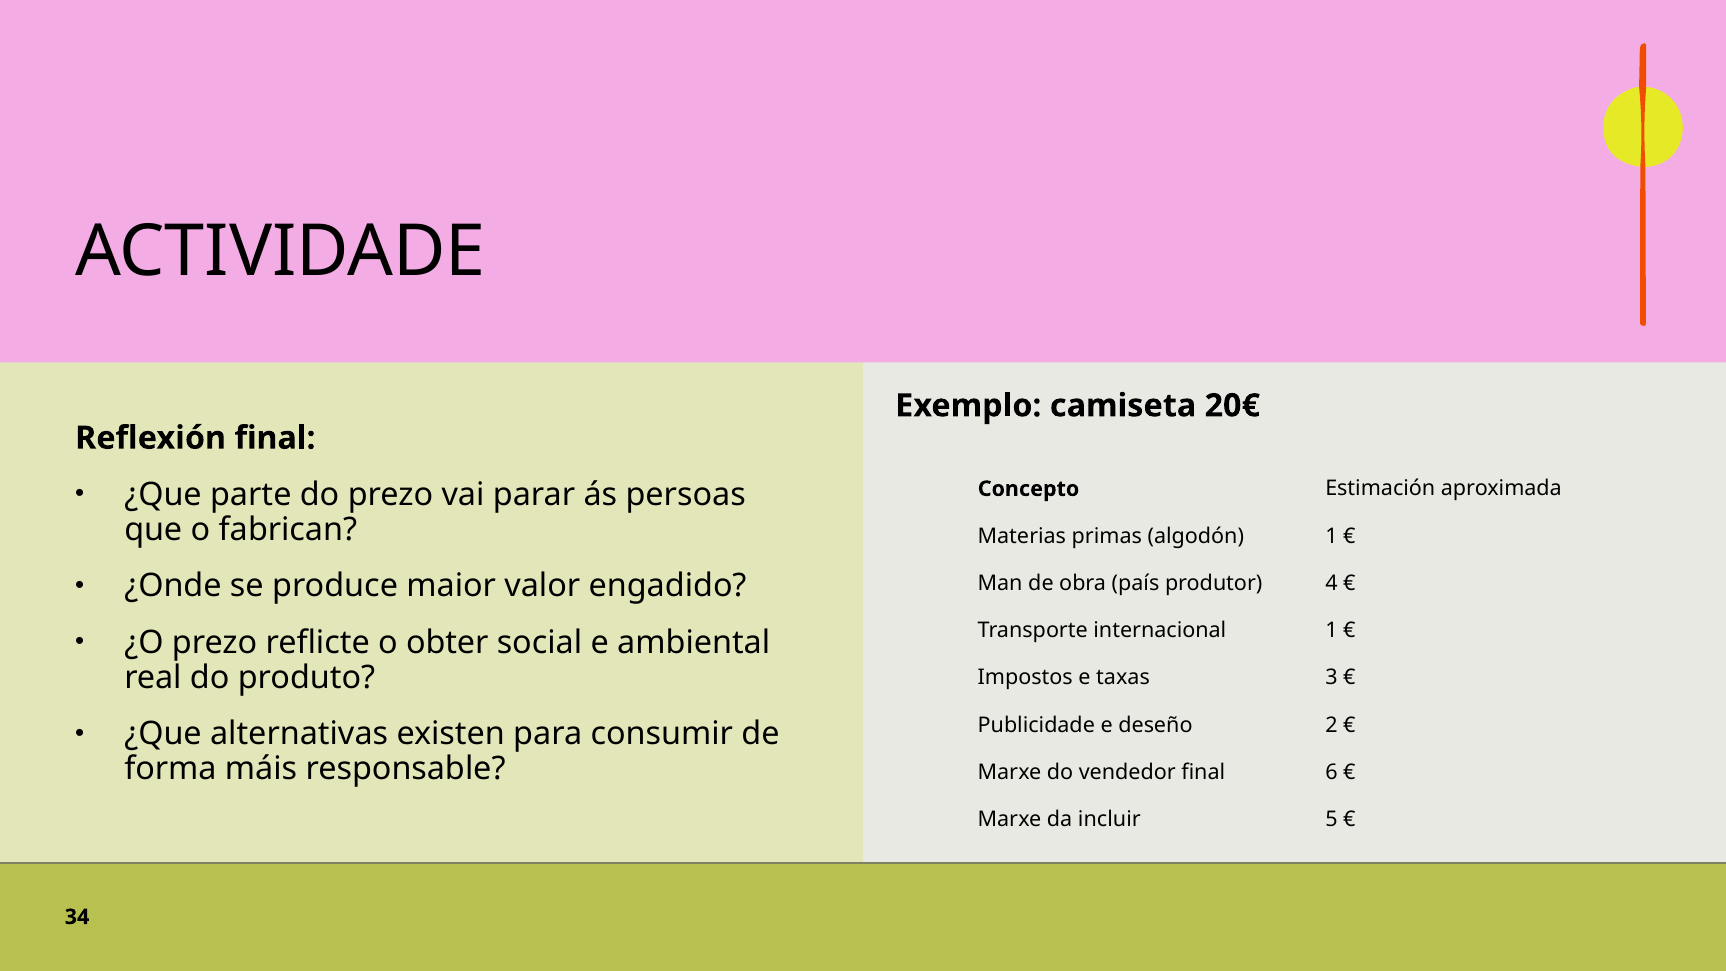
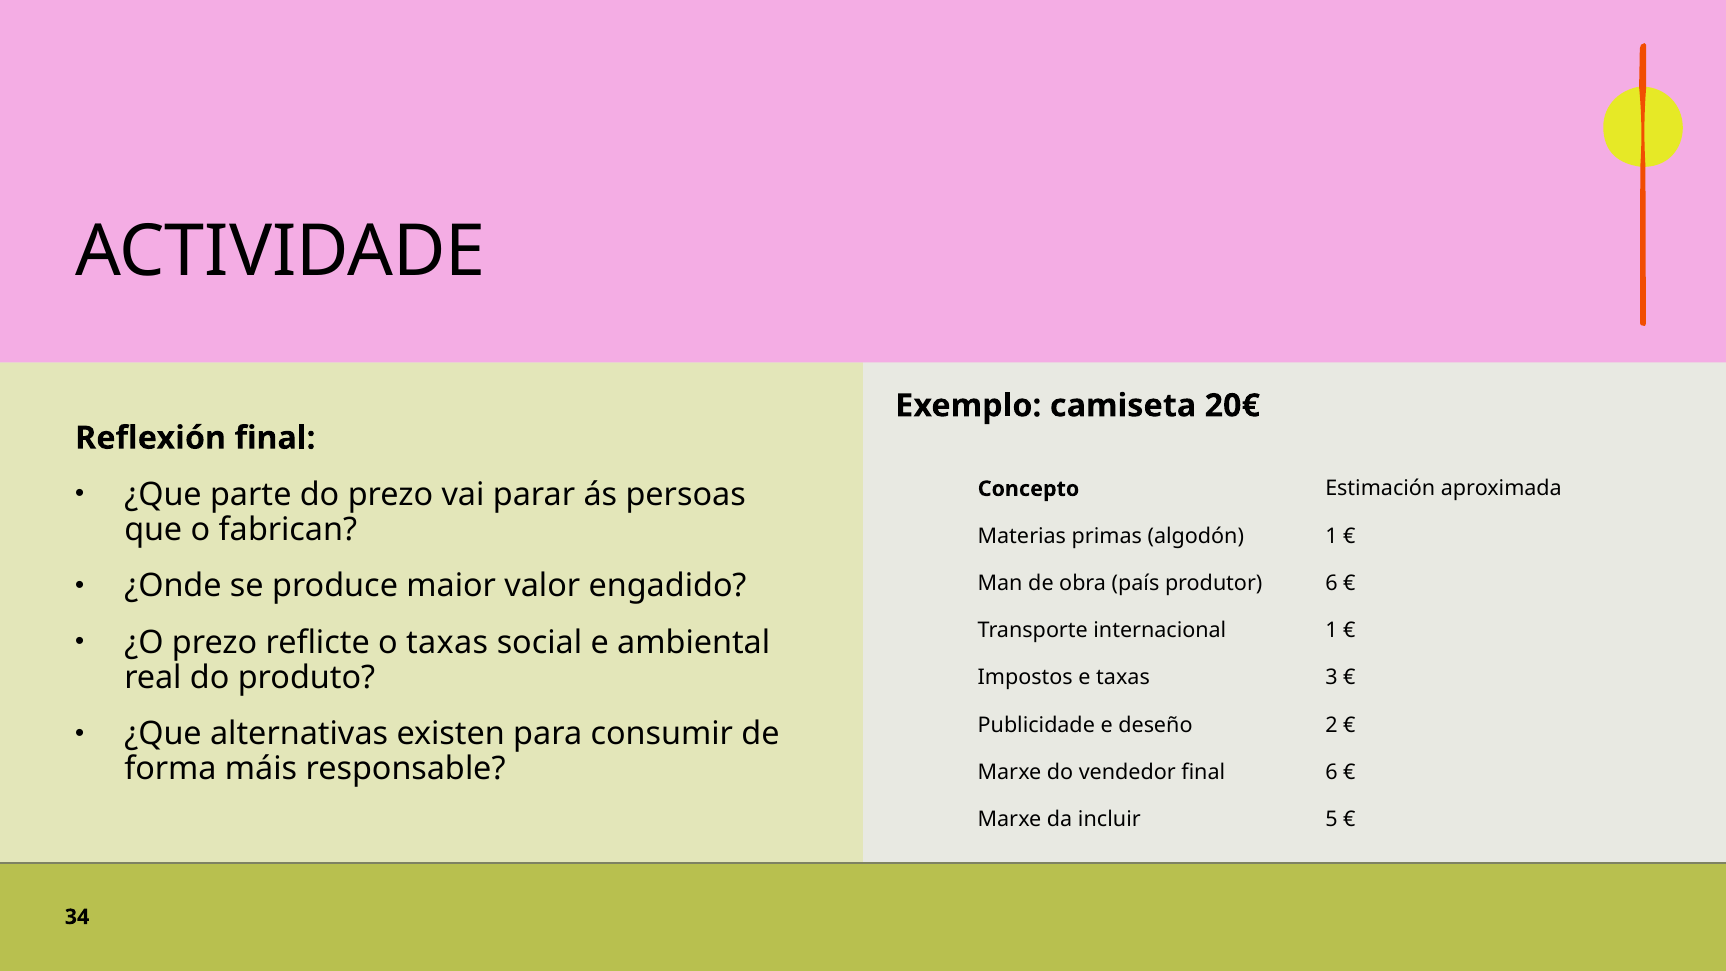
produtor 4: 4 -> 6 (1331, 583)
o obter: obter -> taxas (447, 643)
